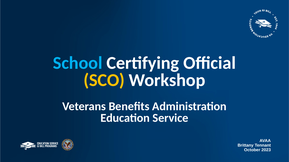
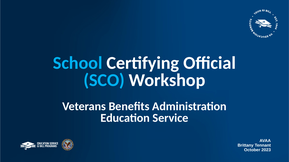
SCO colour: yellow -> light blue (104, 81)
